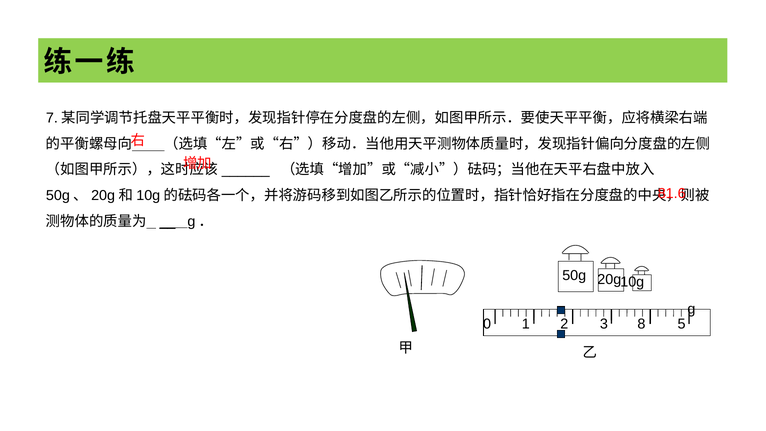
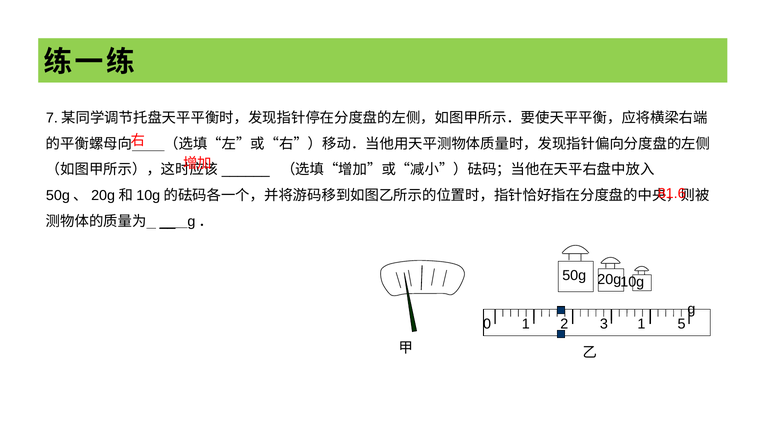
3 8: 8 -> 1 (641, 324)
